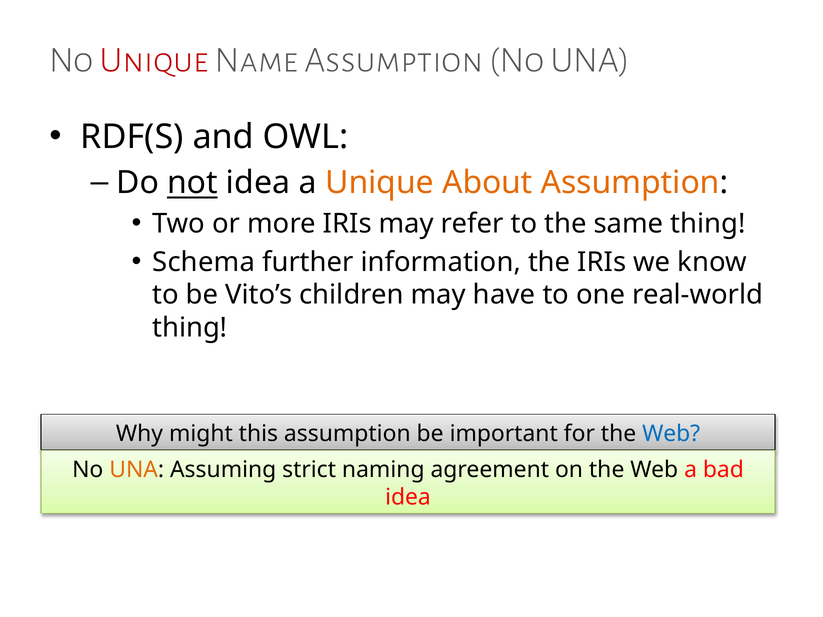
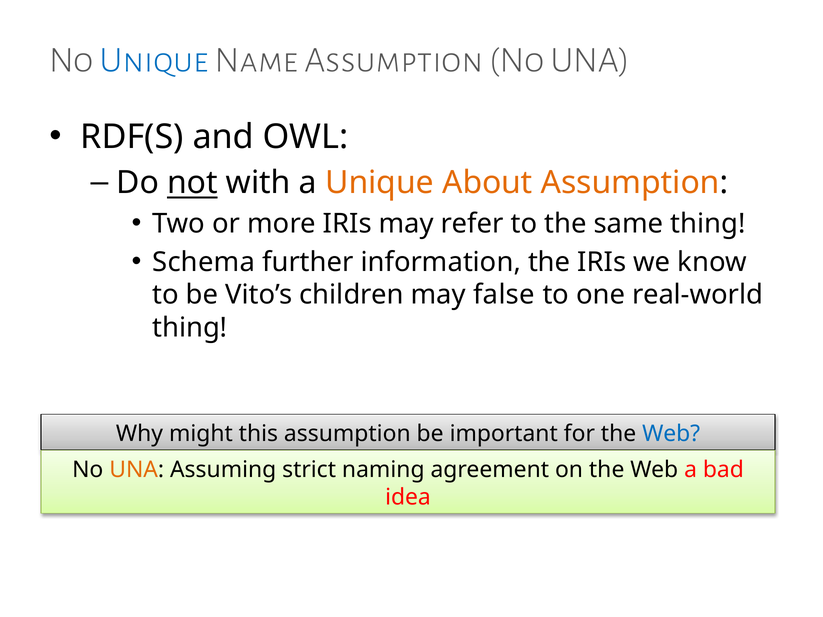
Unique colour: red -> blue (154, 59)
not idea: idea -> with (258, 183)
have: have -> false (504, 295)
